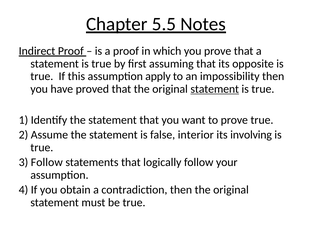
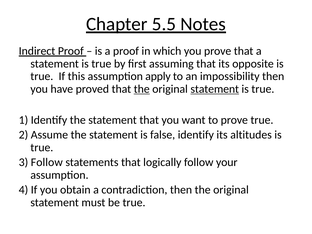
the underline: none -> present (142, 89)
false interior: interior -> identify (196, 135)
involving: involving -> altitudes (251, 135)
